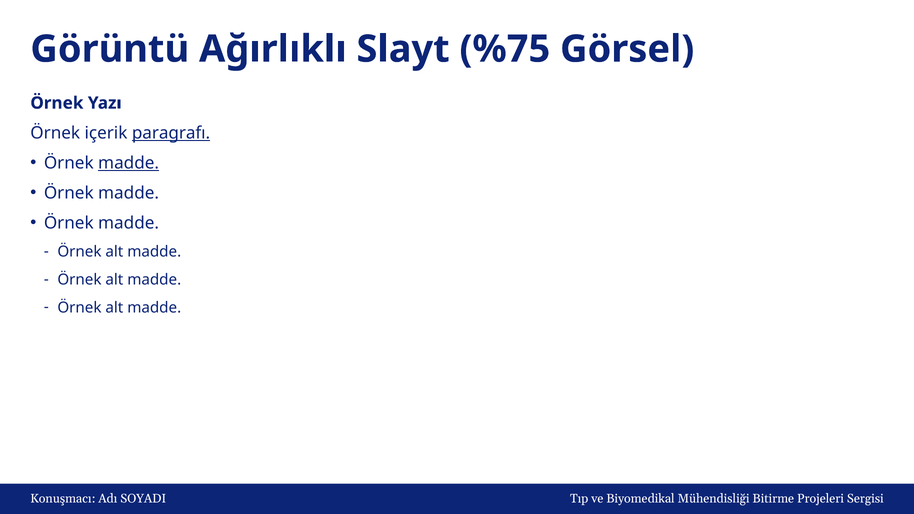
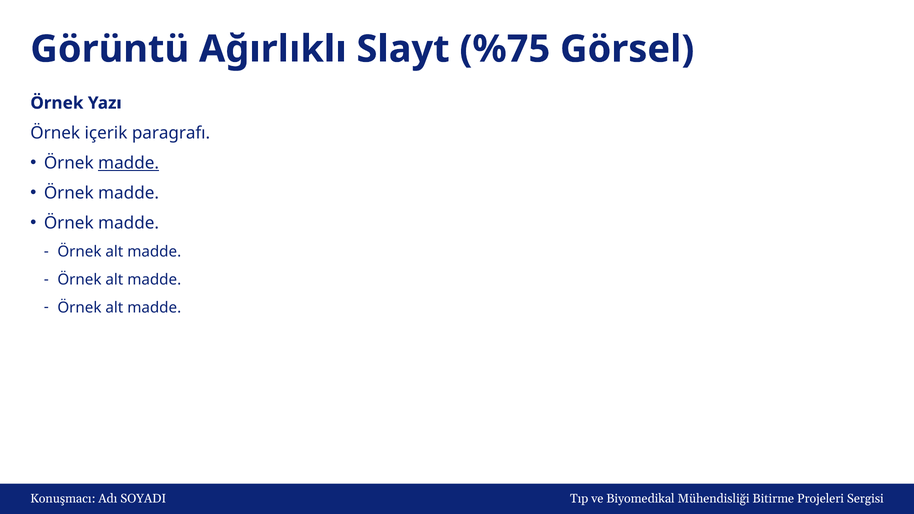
paragrafı underline: present -> none (171, 133)
